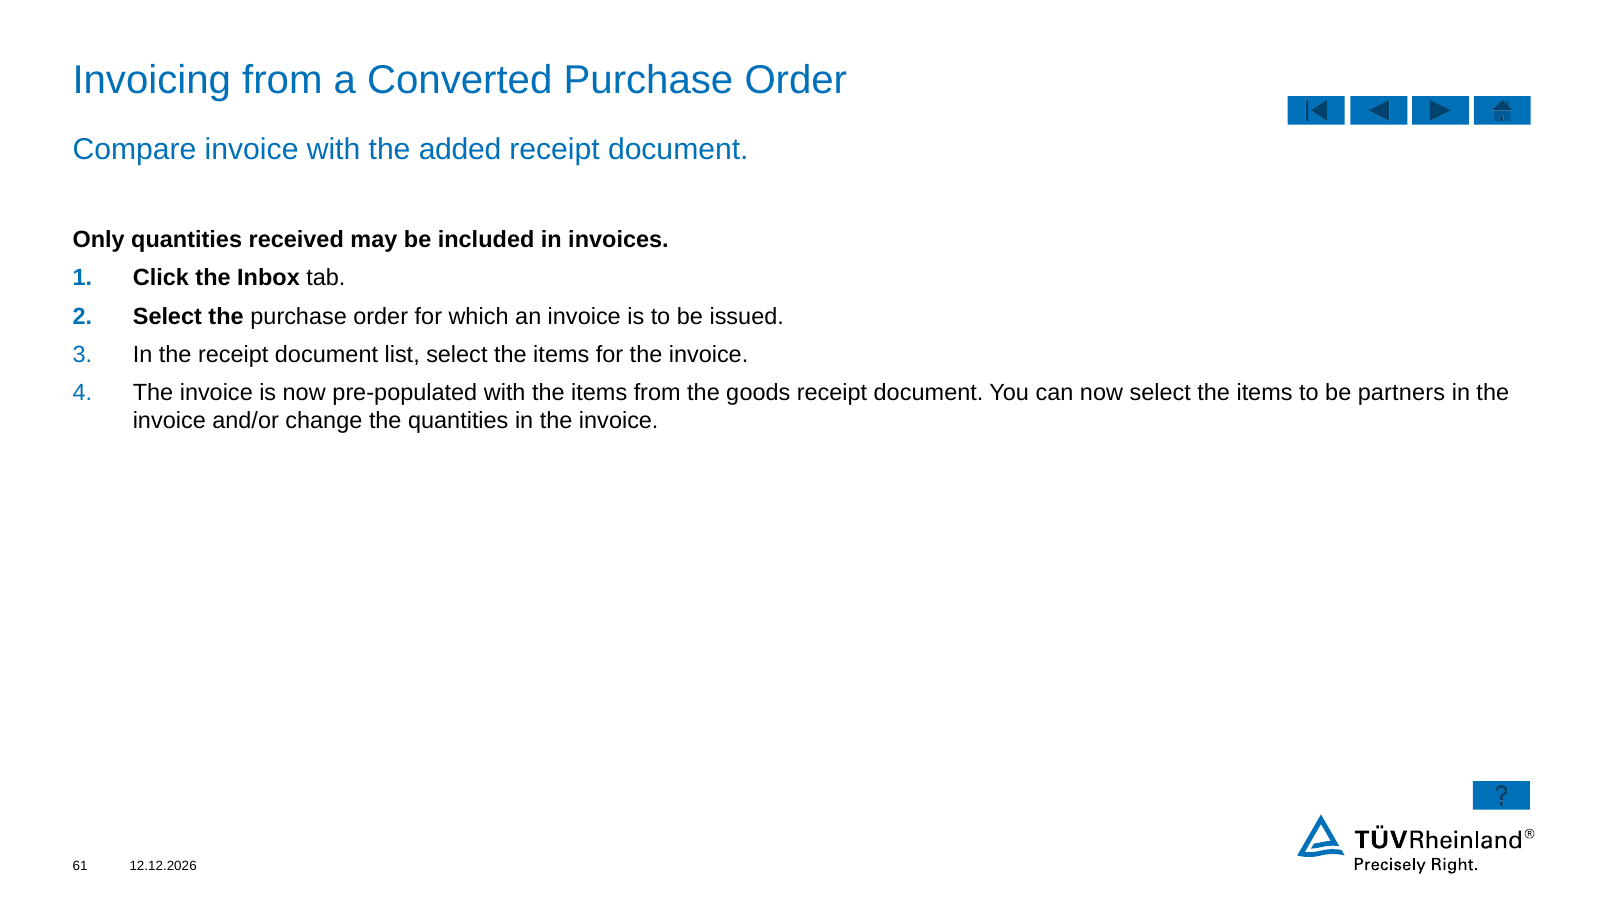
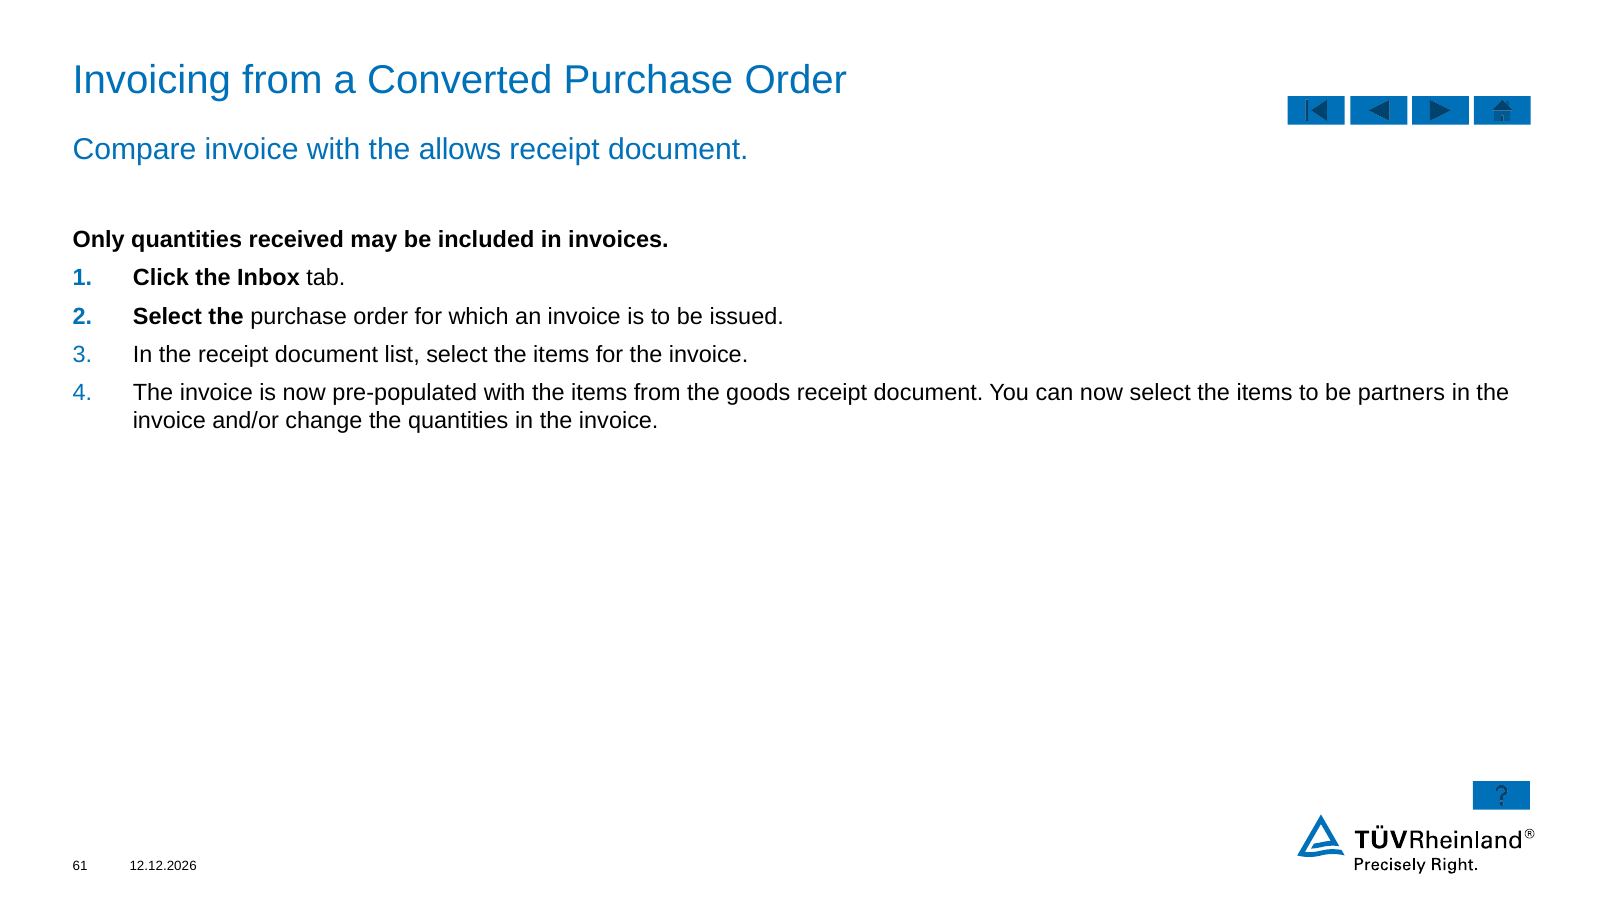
added: added -> allows (460, 150)
